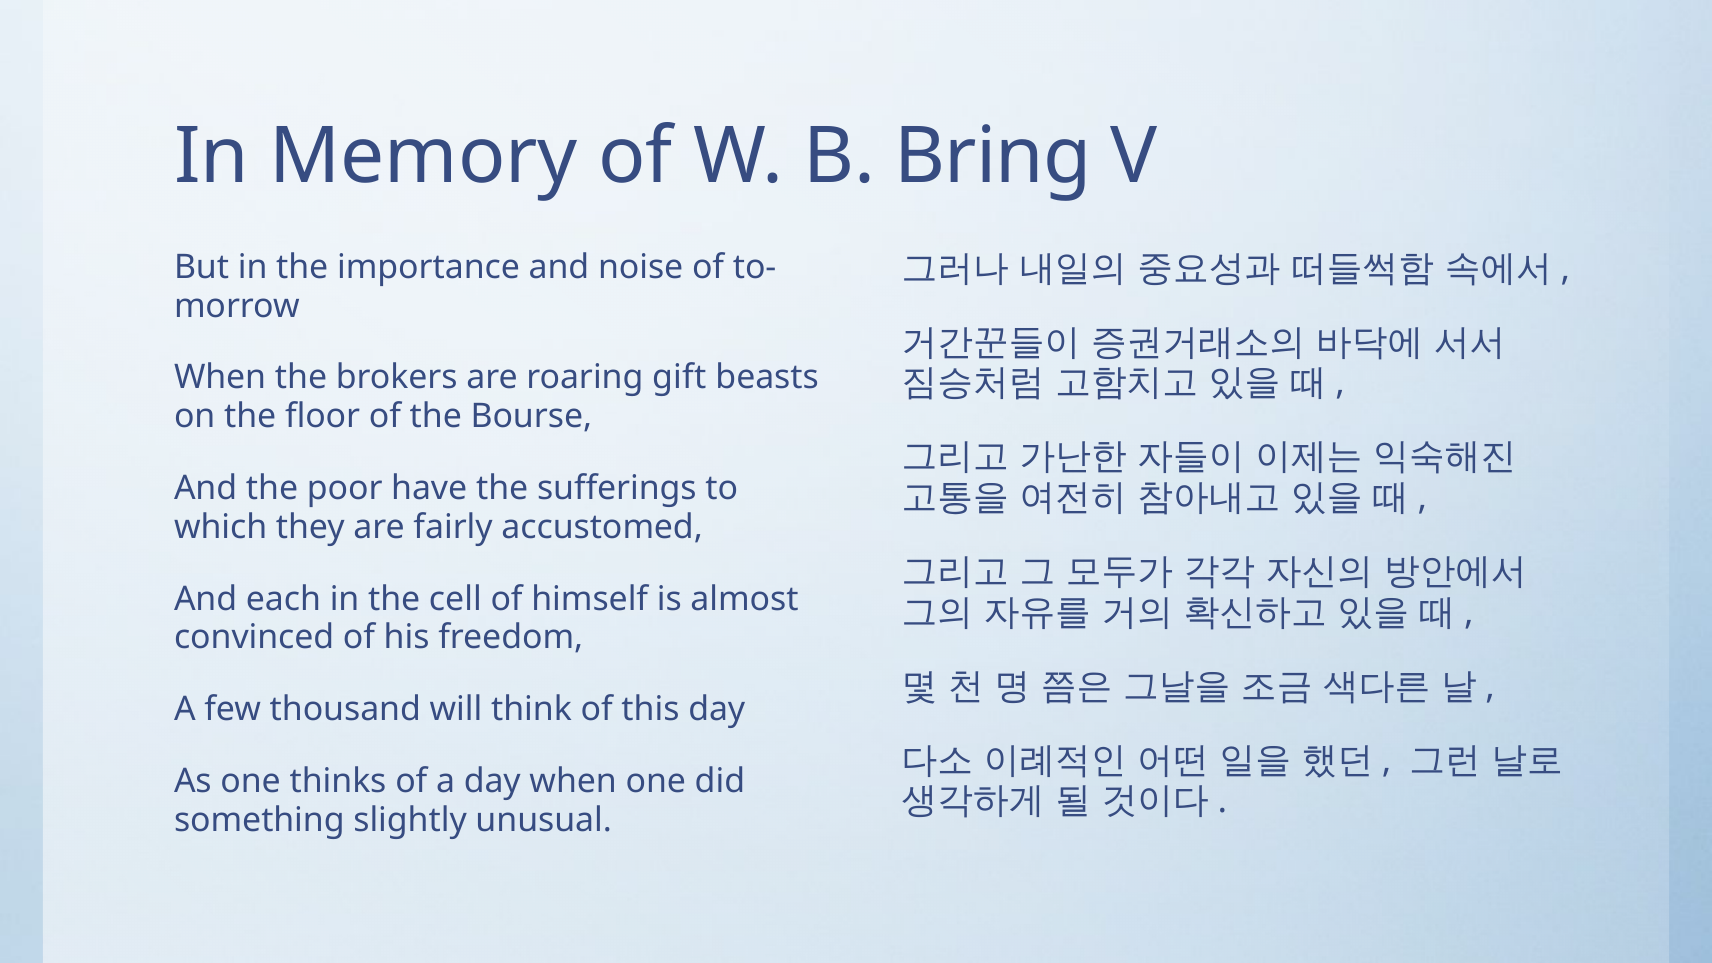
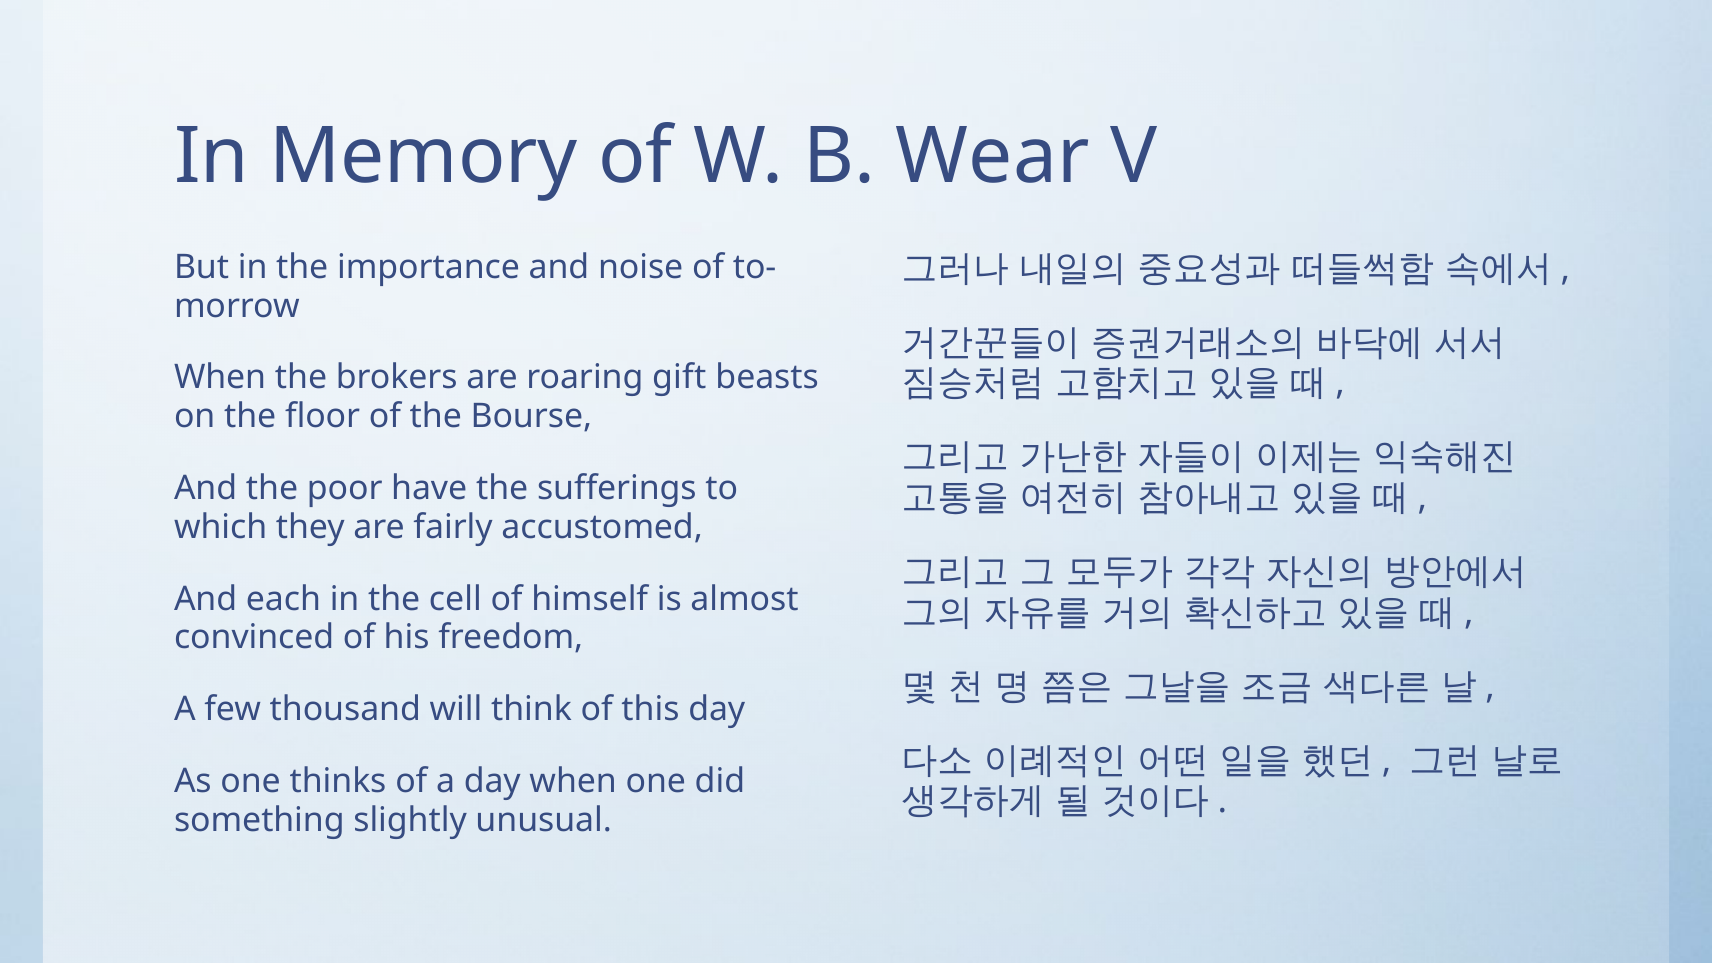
Bring: Bring -> Wear (993, 156)
